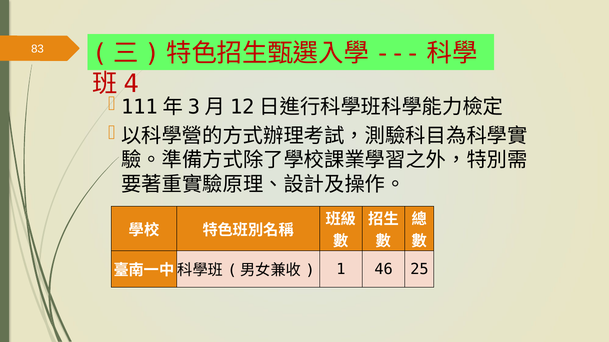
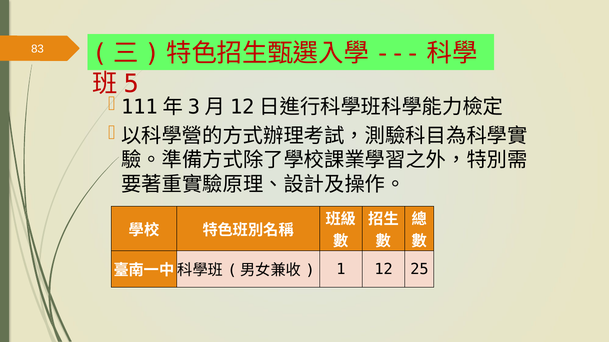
4: 4 -> 5 (131, 84)
46: 46 -> 12 (384, 270)
